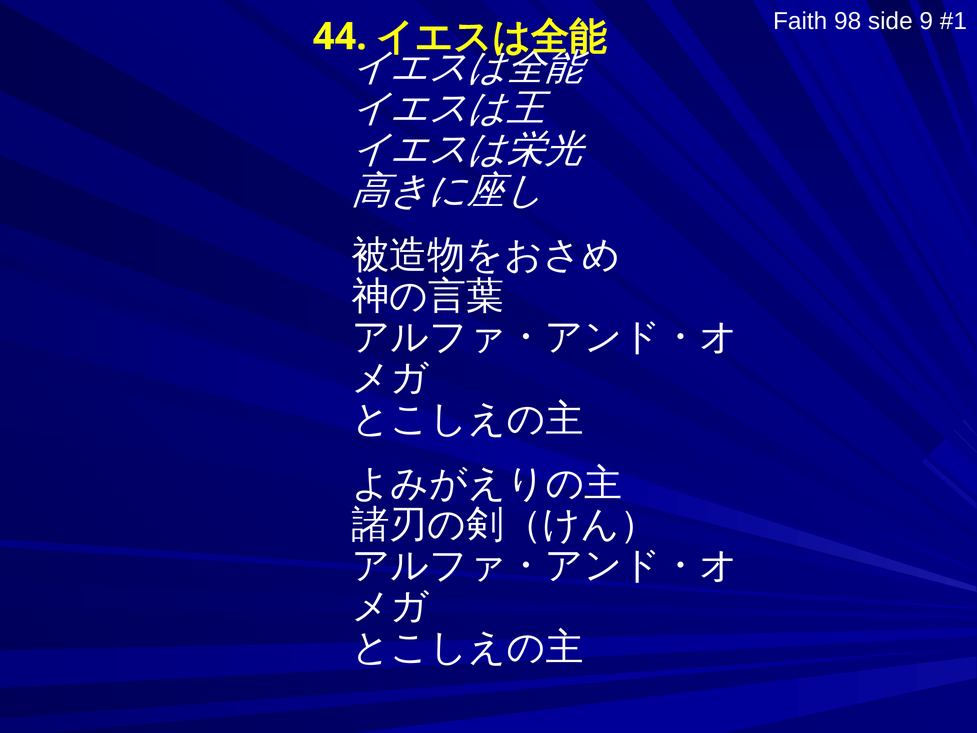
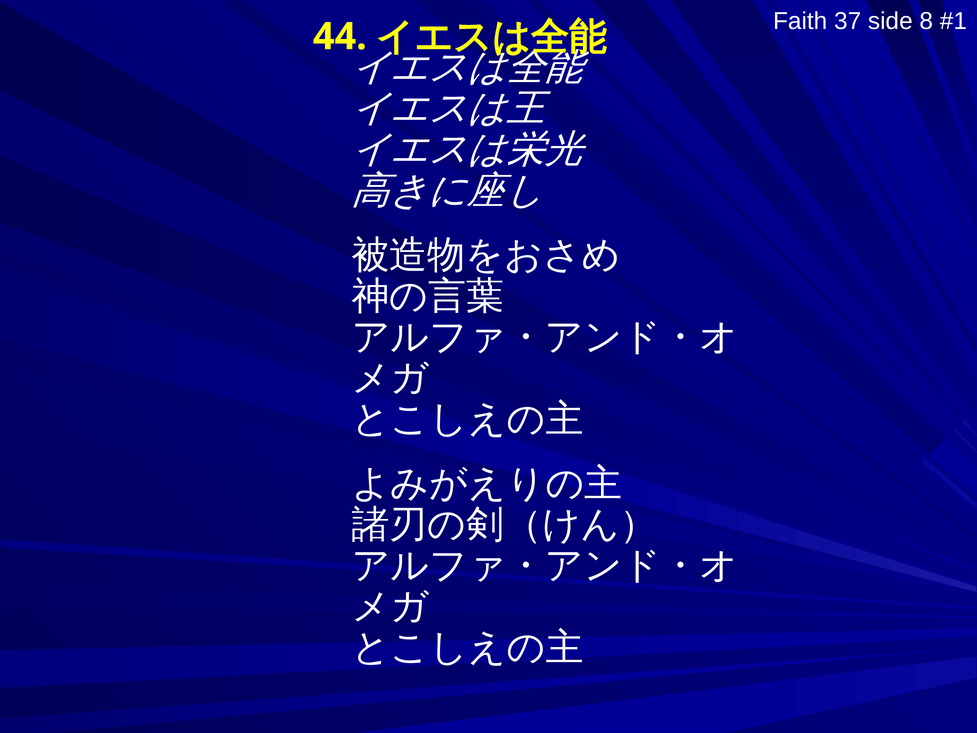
98: 98 -> 37 (848, 21)
9: 9 -> 8 (926, 21)
